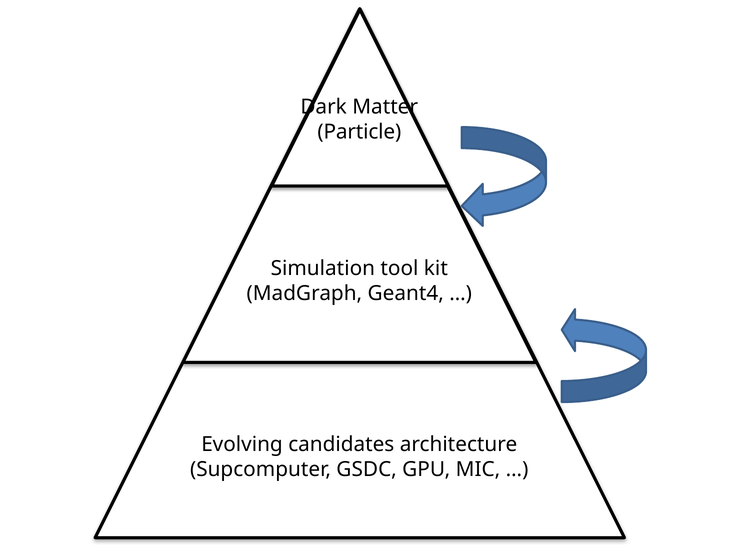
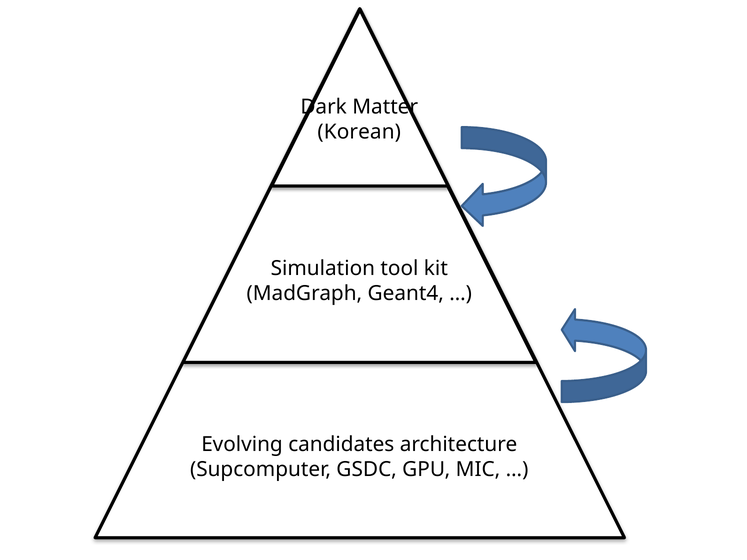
Particle: Particle -> Korean (359, 132)
